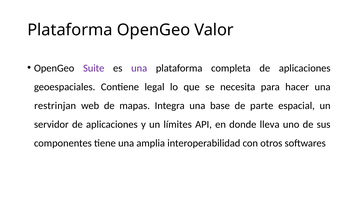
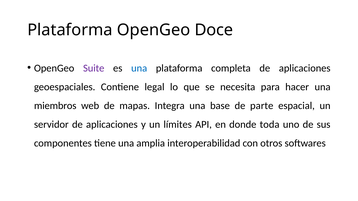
Valor: Valor -> Doce (214, 30)
una colour: purple -> blue (139, 68)
restrinjan: restrinjan -> miembros (55, 106)
lleva: lleva -> toda (270, 125)
